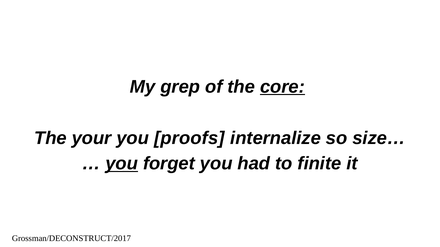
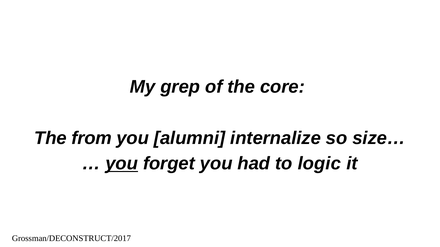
core underline: present -> none (283, 87)
your: your -> from (92, 138)
proofs: proofs -> alumni (190, 138)
finite: finite -> logic (319, 164)
